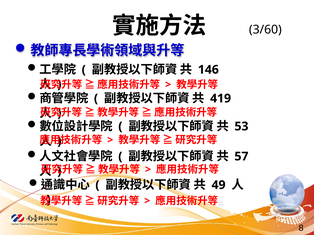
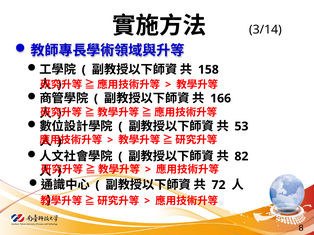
3/60: 3/60 -> 3/14 (265, 30)
146: 146 -> 158 (208, 70)
419: 419 -> 166 (221, 99)
57: 57 -> 82 (241, 157)
49: 49 -> 72 (219, 185)
